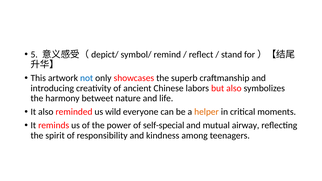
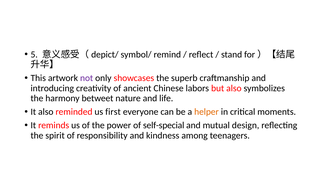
not colour: blue -> purple (87, 78)
wild: wild -> first (113, 112)
airway: airway -> design (246, 125)
